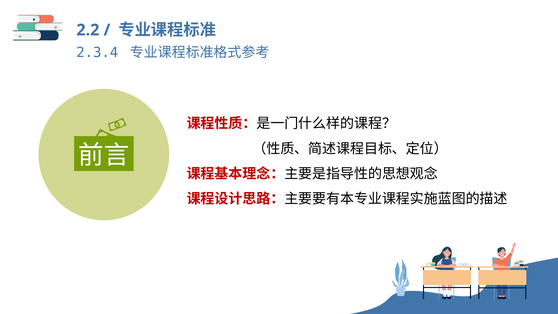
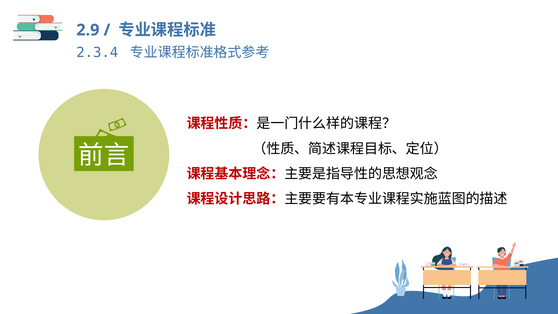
2.2: 2.2 -> 2.9 (88, 30)
